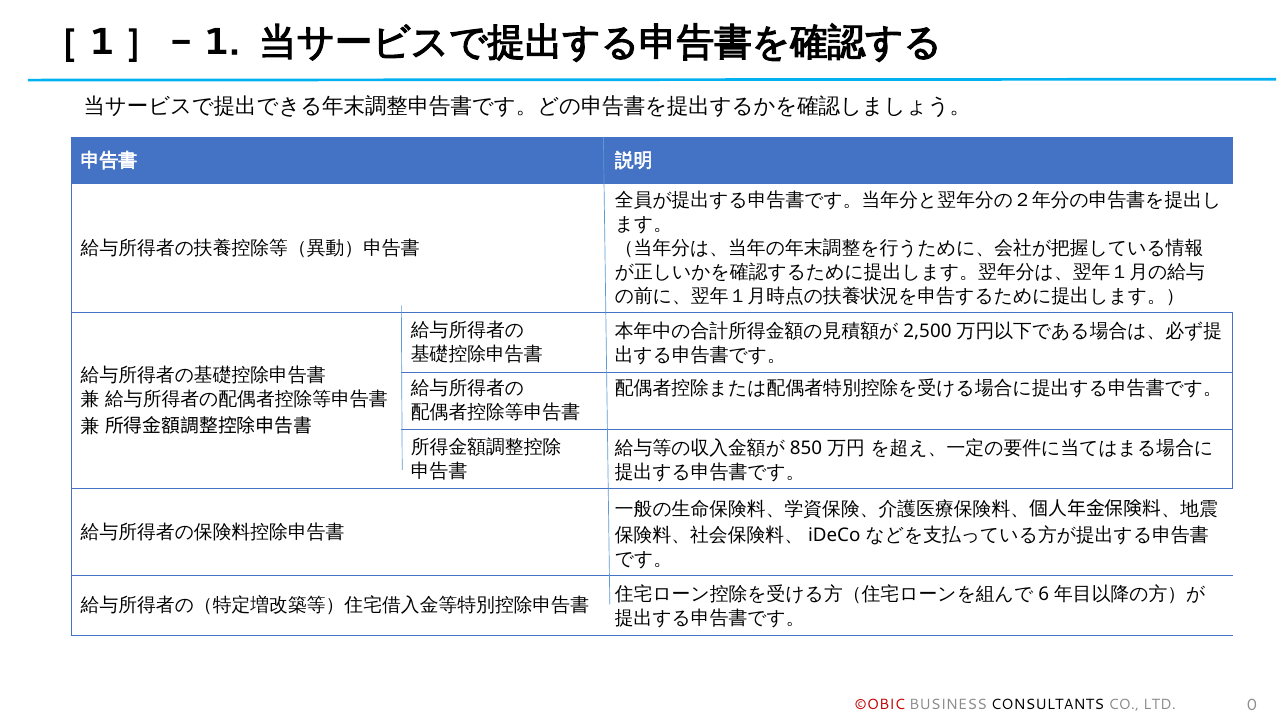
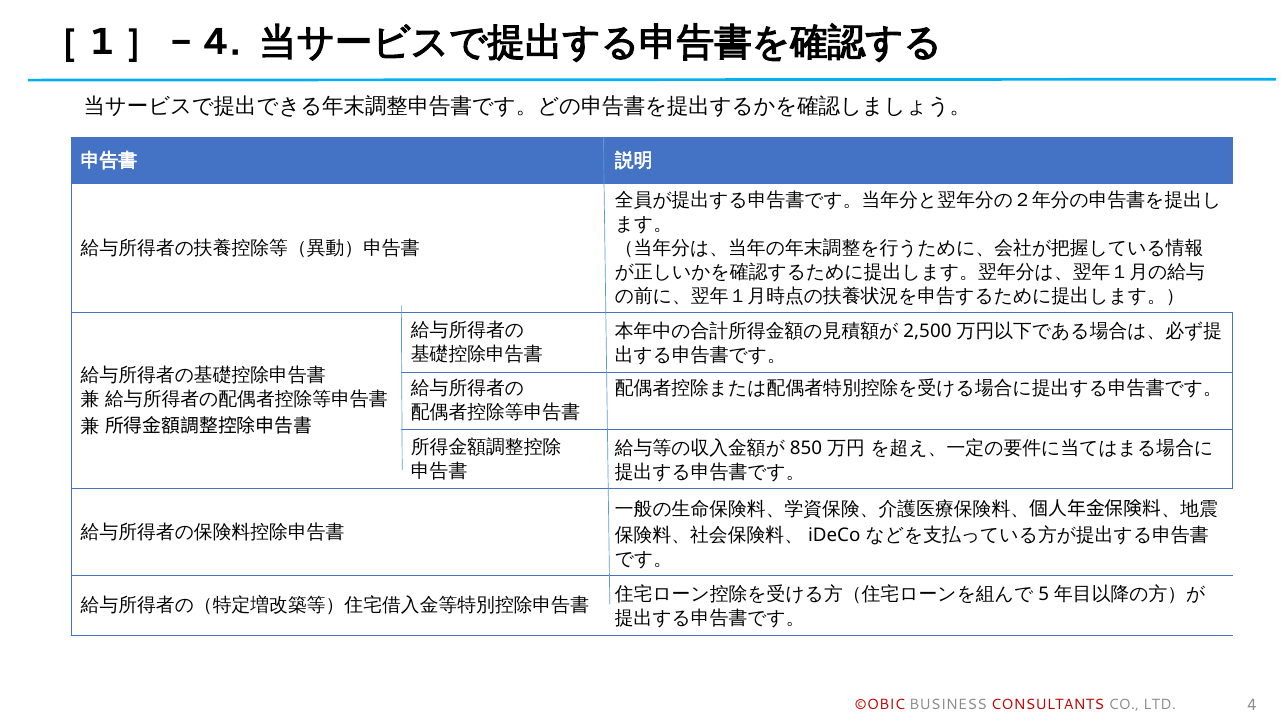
［1］- 1: 1 -> 4 (221, 42)
6: 6 -> 5 (1044, 594)
CONSULTANTS colour: black -> red (1048, 704)
LTD 0: 0 -> 4 (1252, 705)
